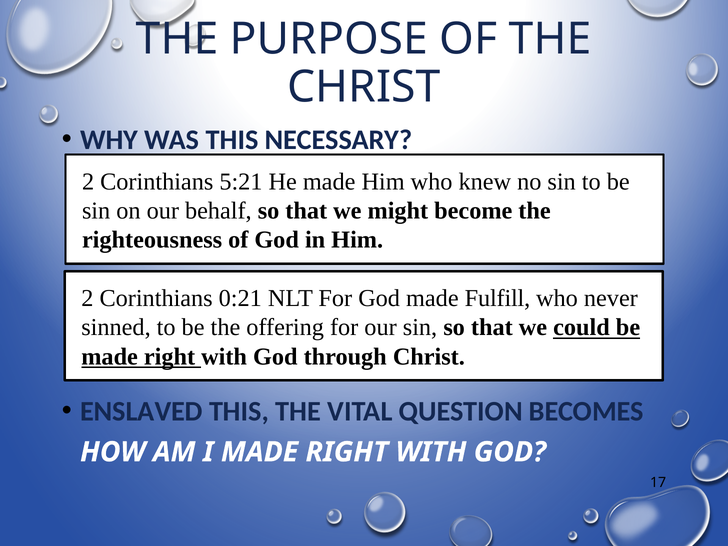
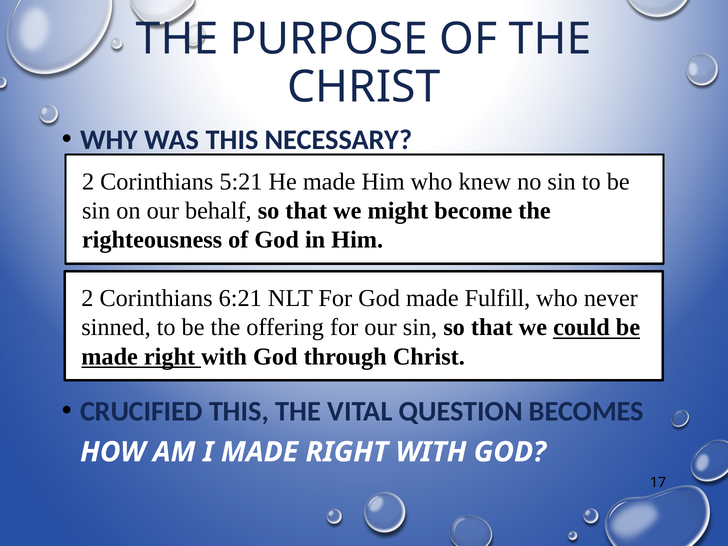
0:21: 0:21 -> 6:21 (240, 298)
ENSLAVED: ENSLAVED -> CRUCIFIED (141, 411)
